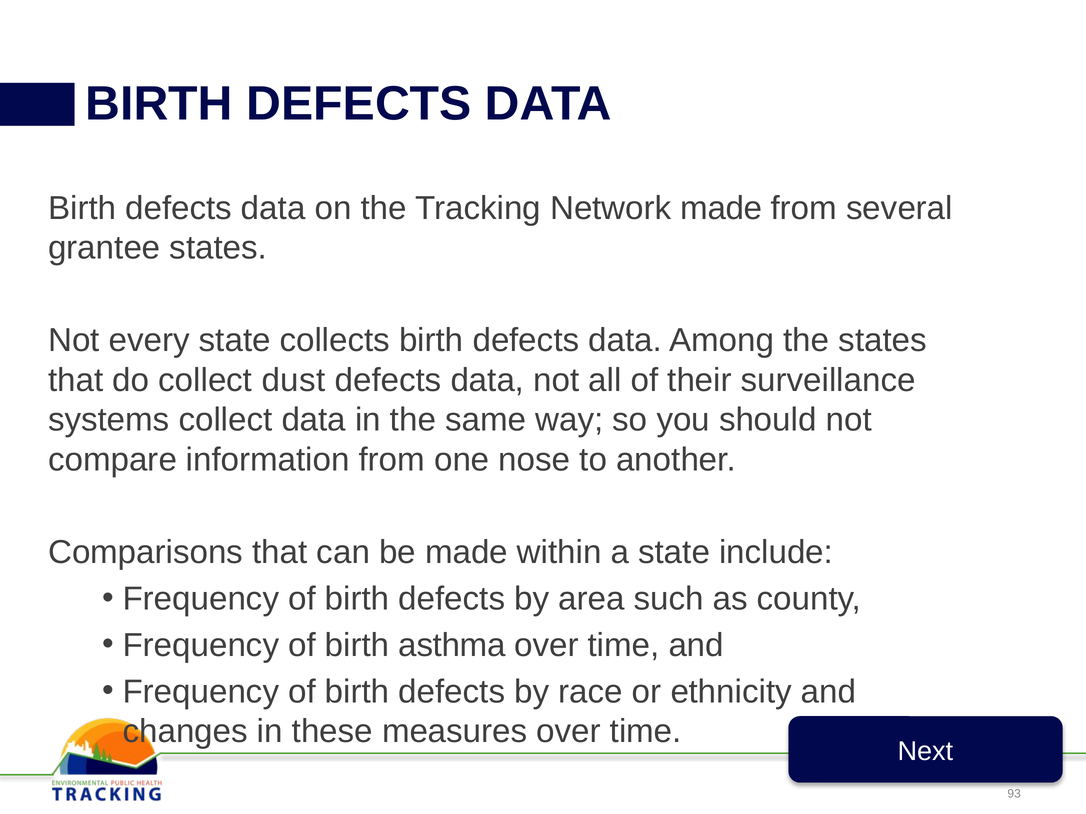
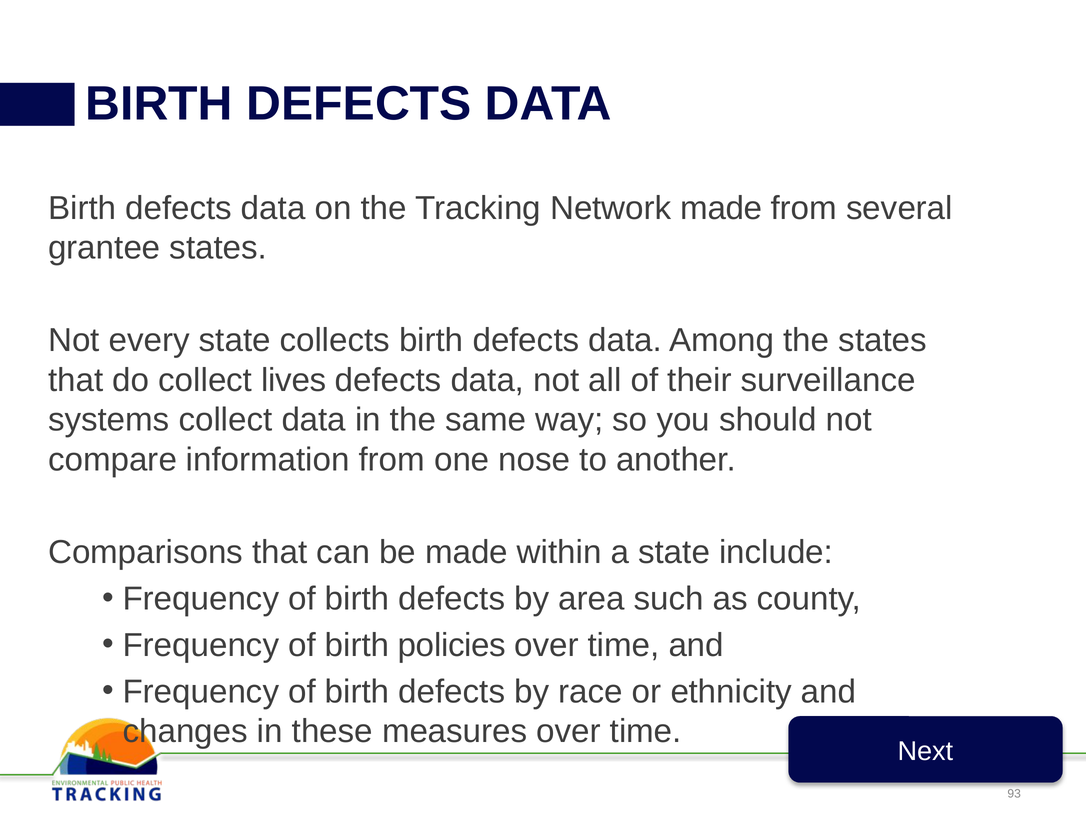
dust: dust -> lives (294, 381)
asthma: asthma -> policies (452, 646)
